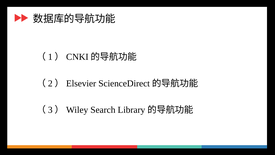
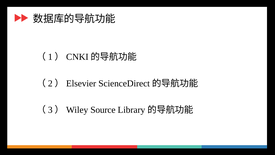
Search: Search -> Source (103, 110)
